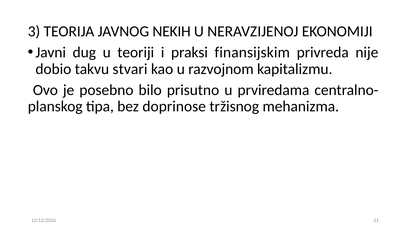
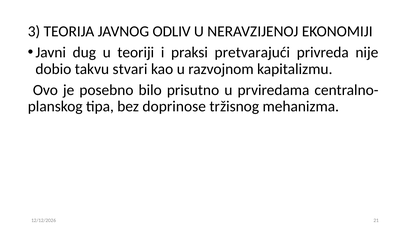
NEKIH: NEKIH -> ODLIV (172, 31)
finansijskim: finansijskim -> pretvarajući (252, 52)
